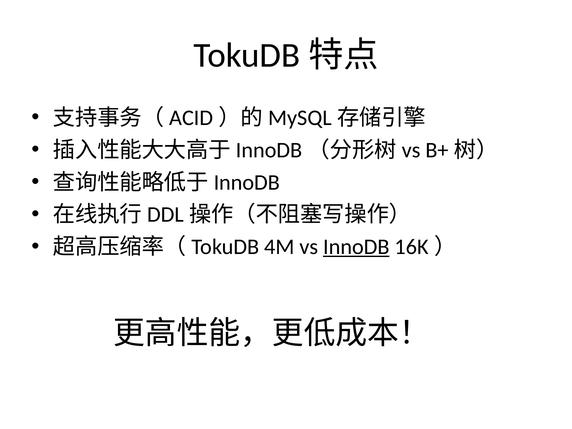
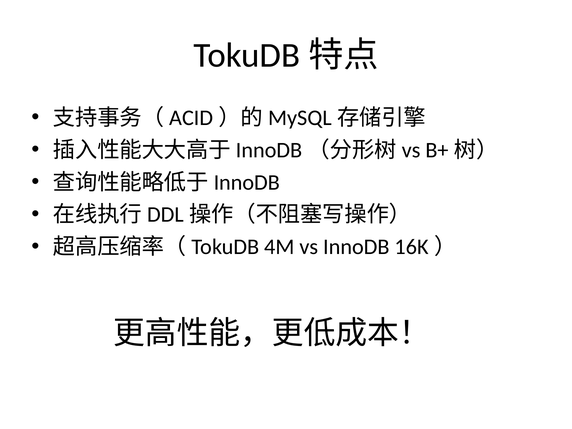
InnoDB underline: present -> none (356, 247)
